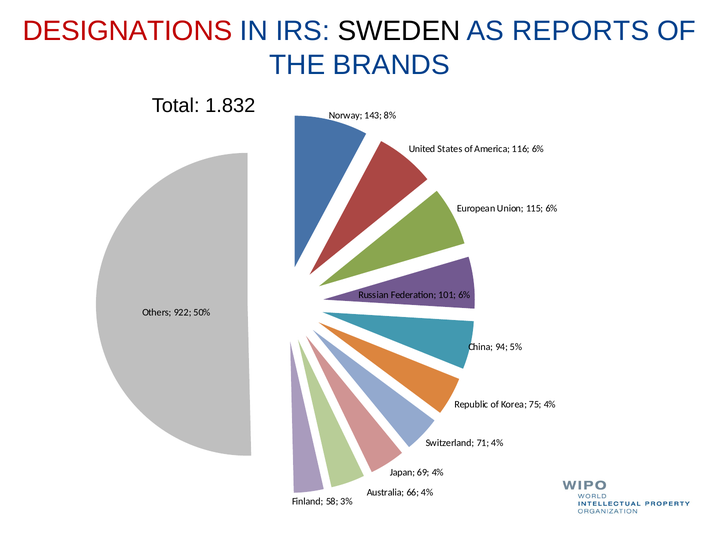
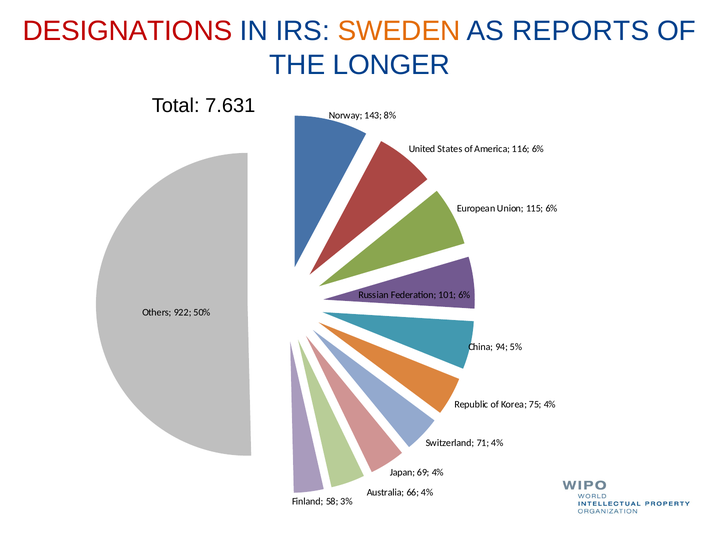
SWEDEN colour: black -> orange (399, 31)
BRANDS: BRANDS -> LONGER (391, 65)
1.832: 1.832 -> 7.631 (230, 106)
